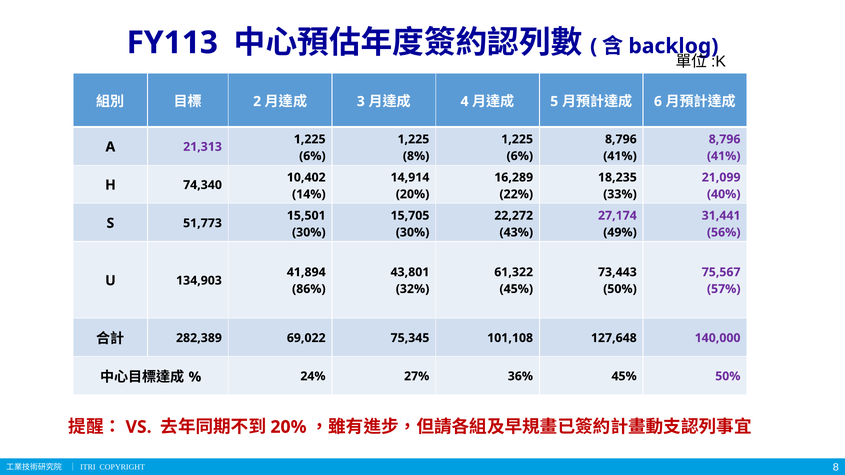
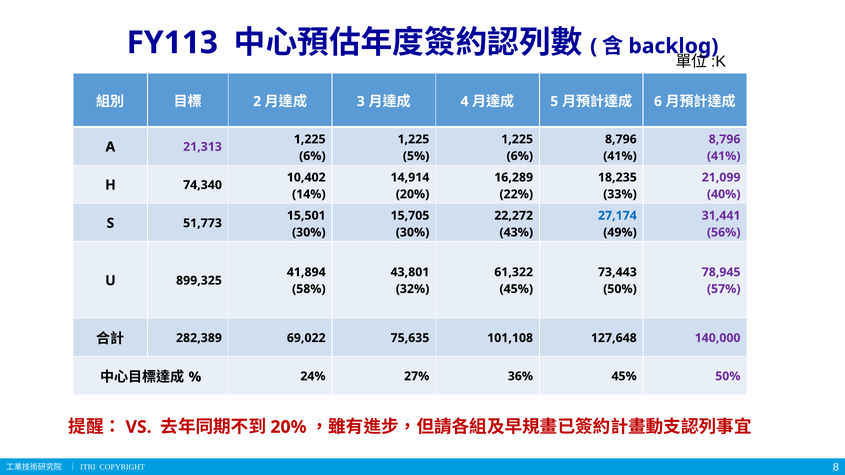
8%: 8% -> 5% (416, 156)
27,174 colour: purple -> blue (617, 216)
75,567: 75,567 -> 78,945 (721, 272)
134,903: 134,903 -> 899,325 (199, 281)
86%: 86% -> 58% (309, 289)
75,345: 75,345 -> 75,635 (410, 338)
